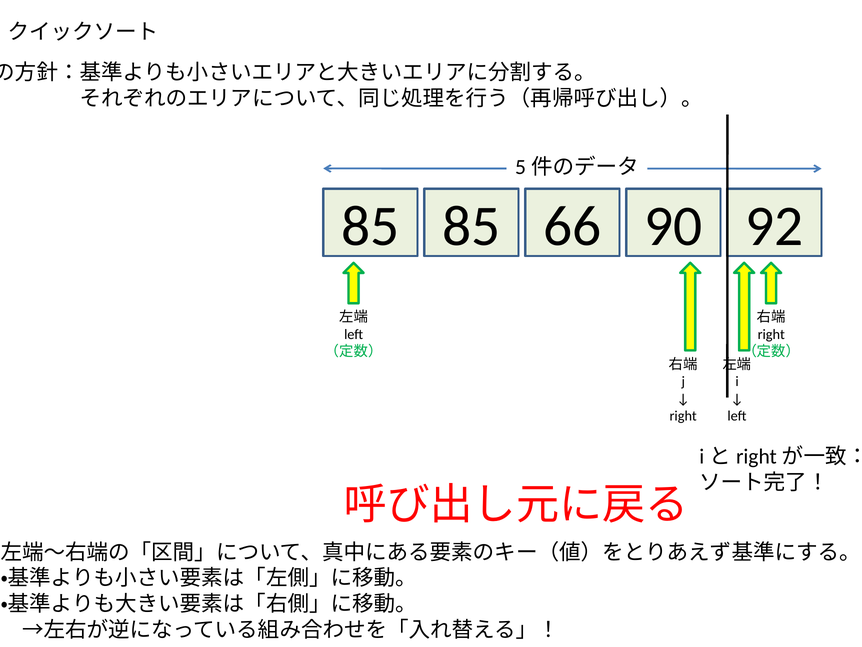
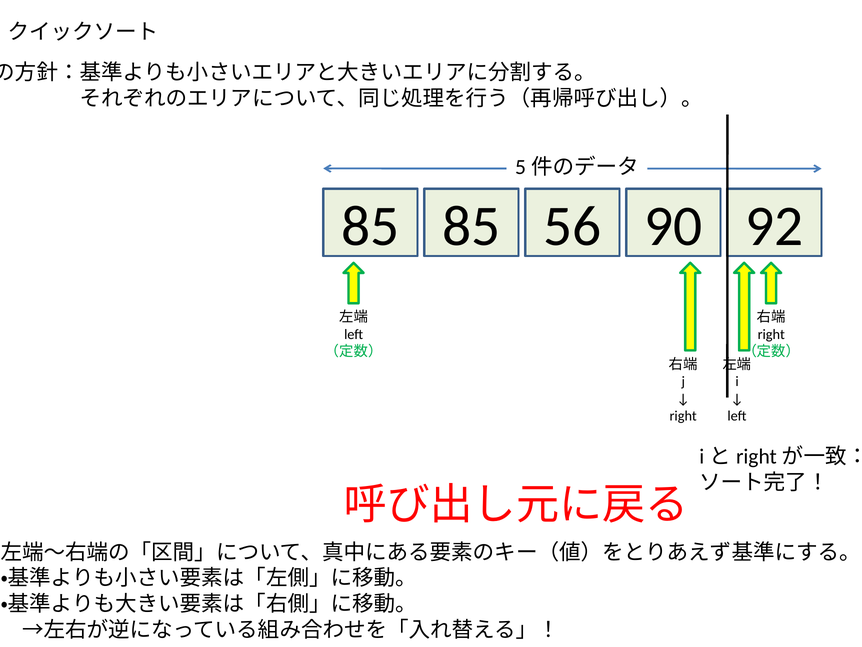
66: 66 -> 56 (572, 226)
